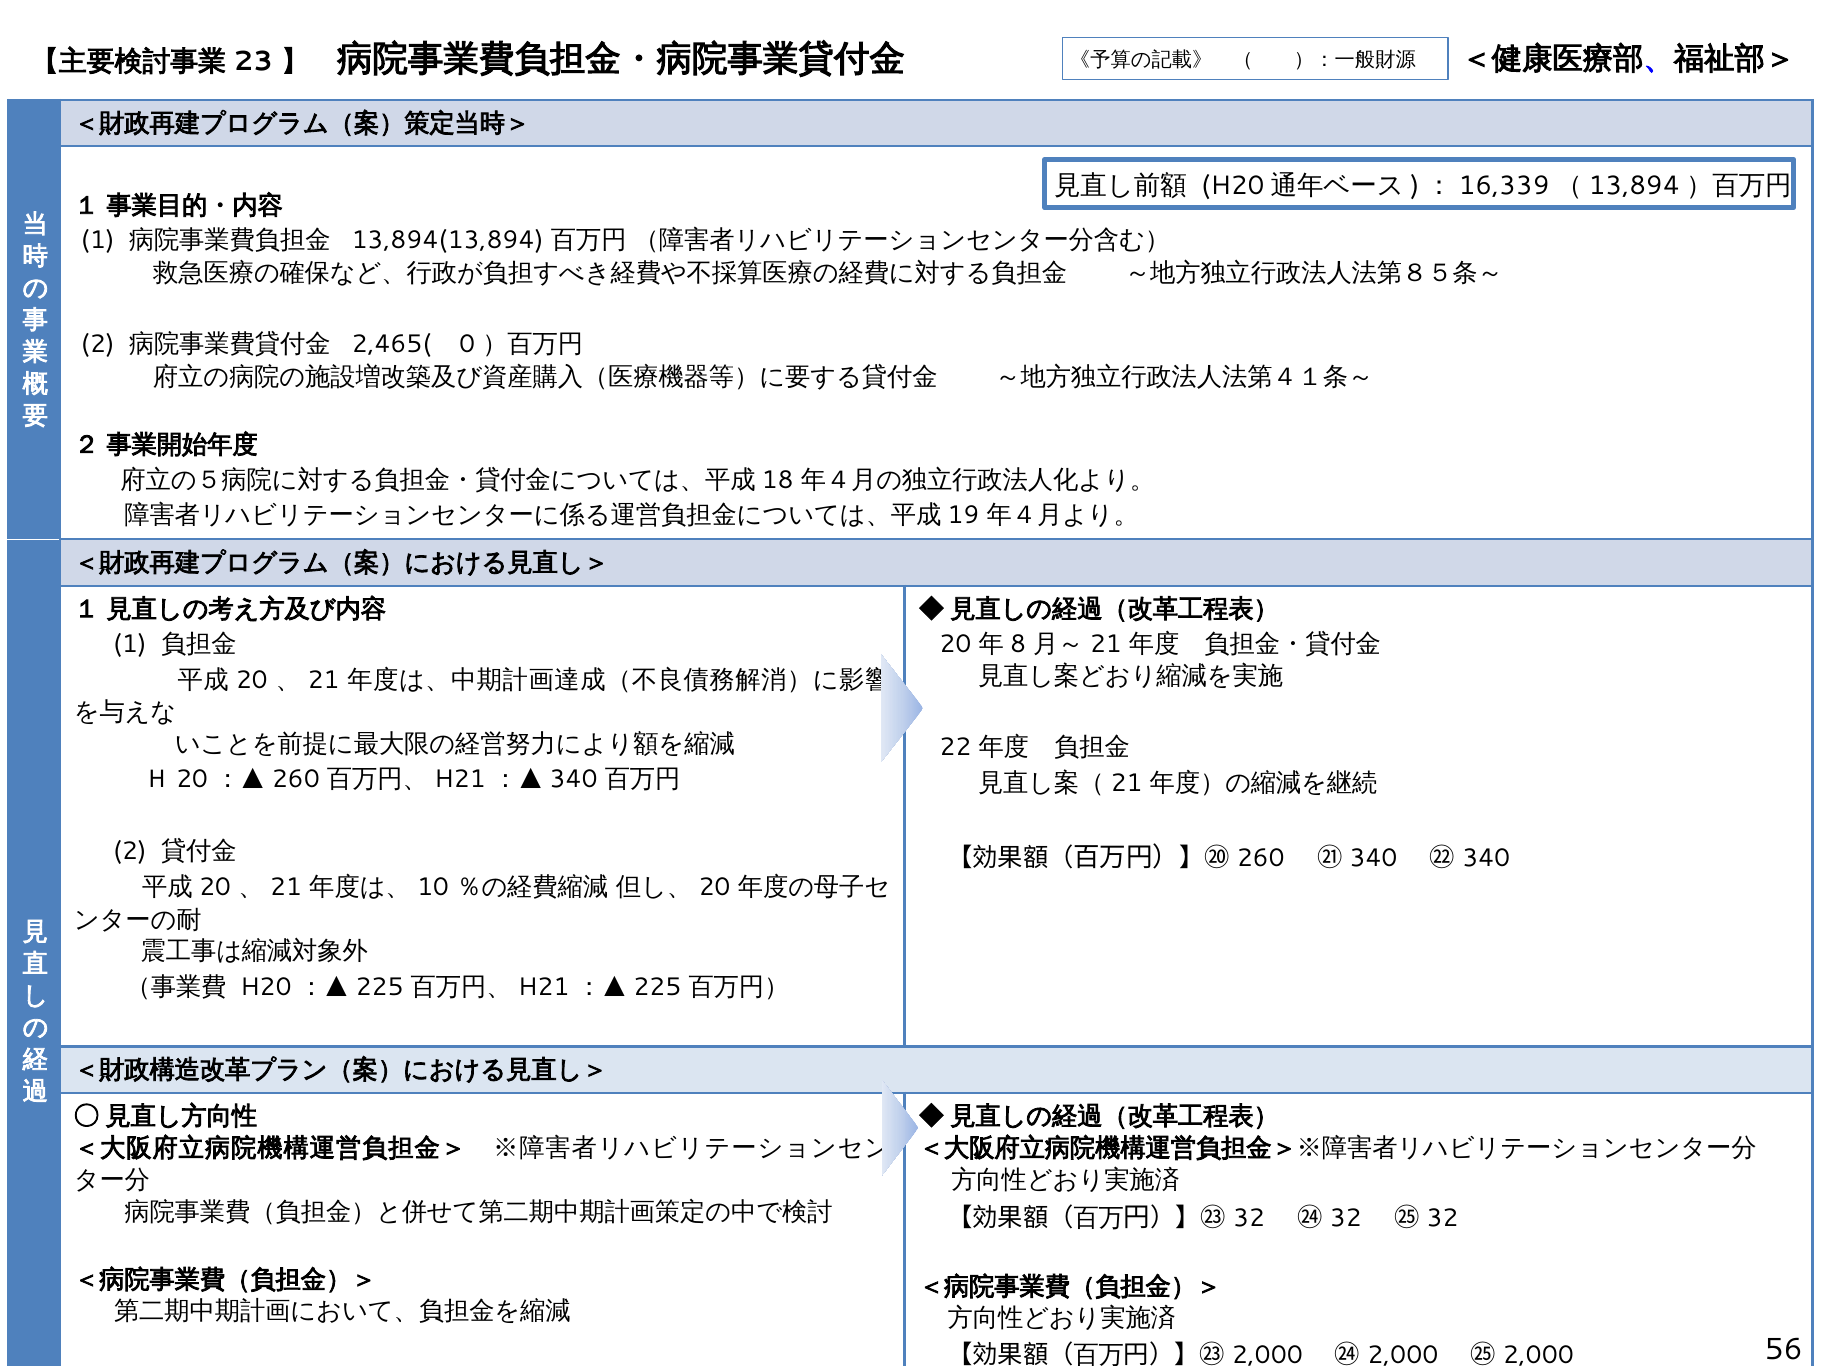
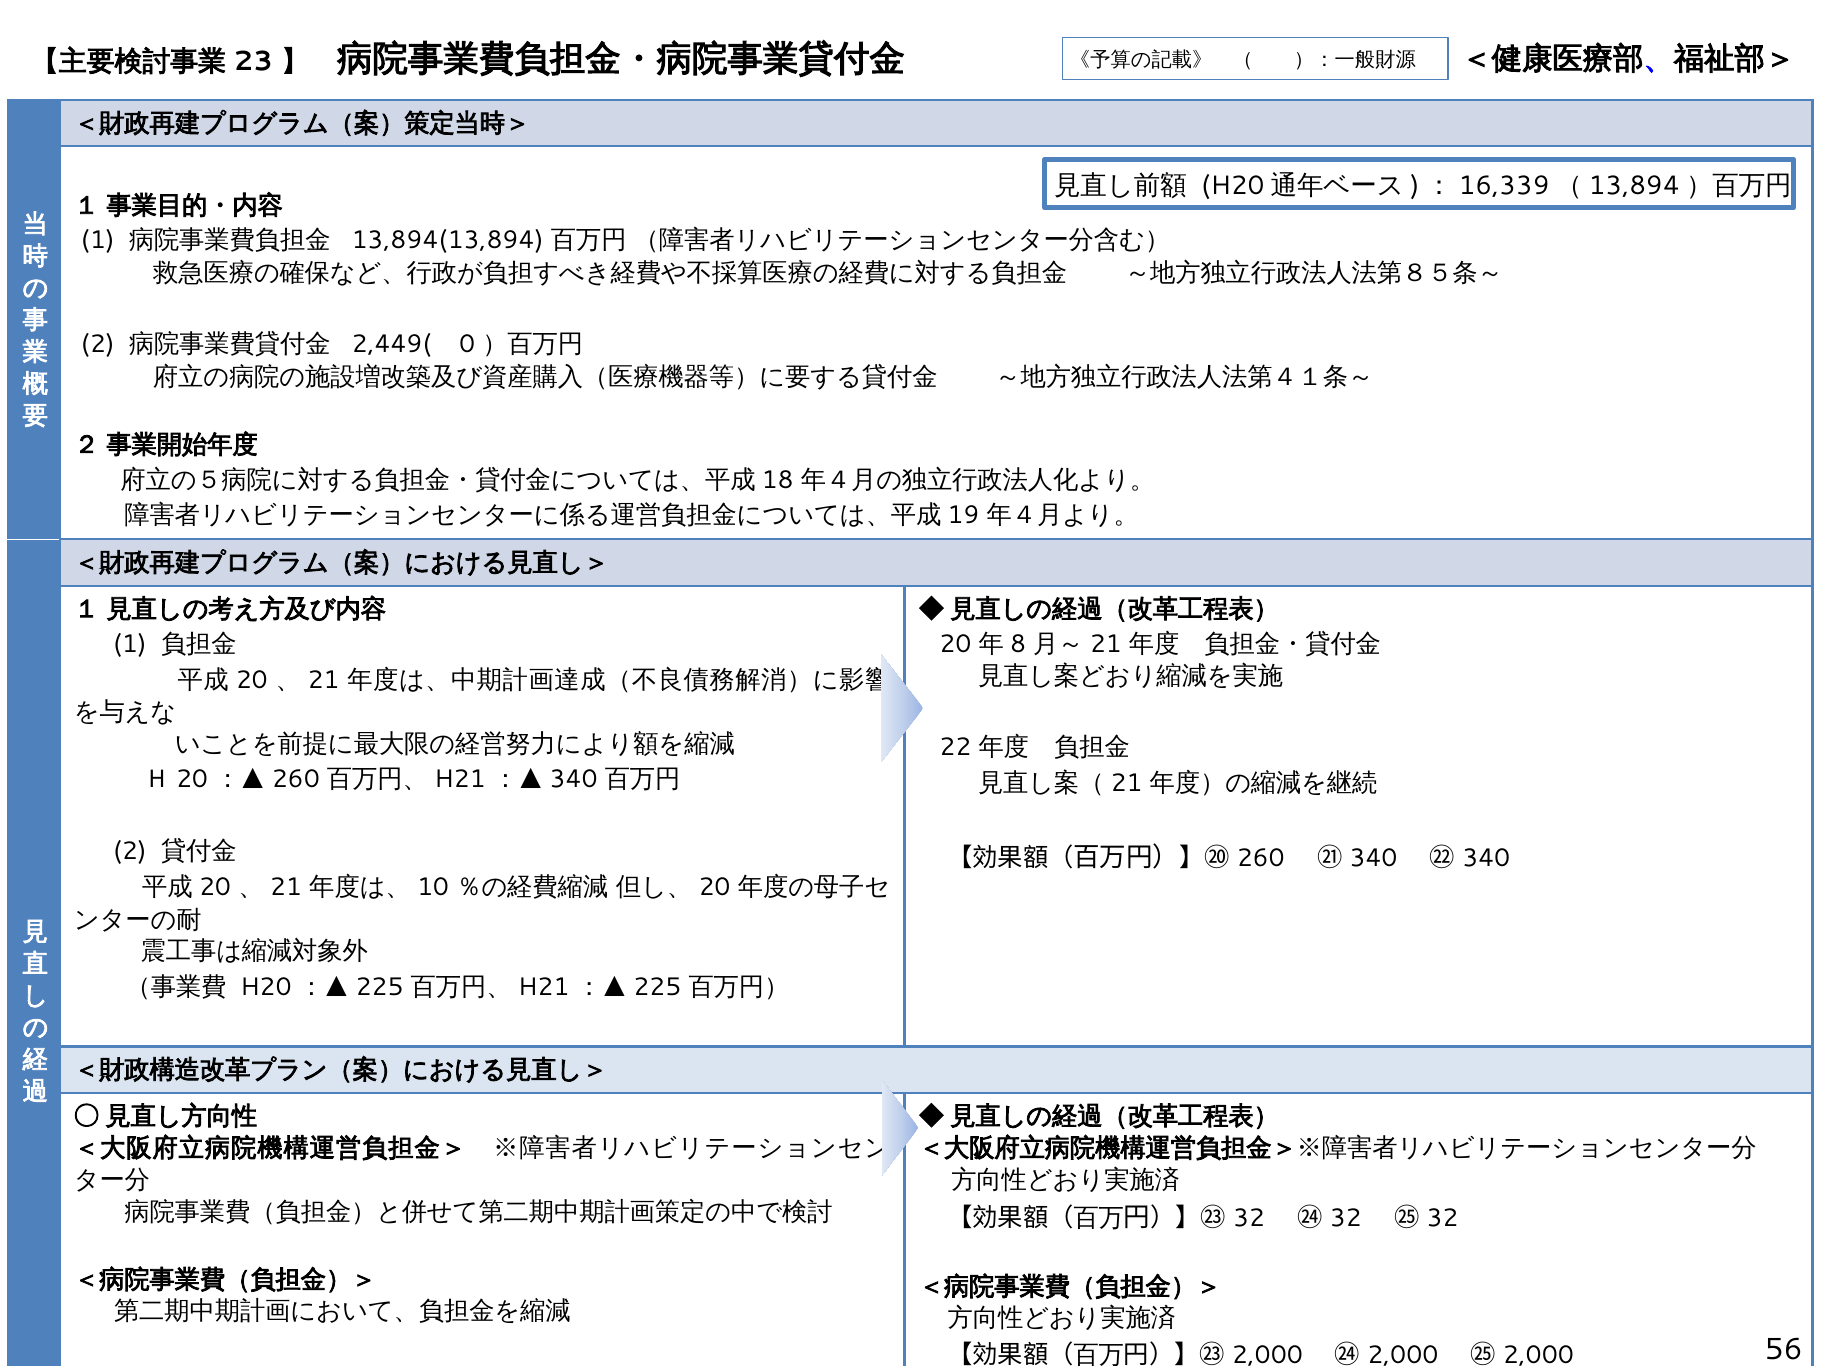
2,465(: 2,465( -> 2,449( (392, 344)
